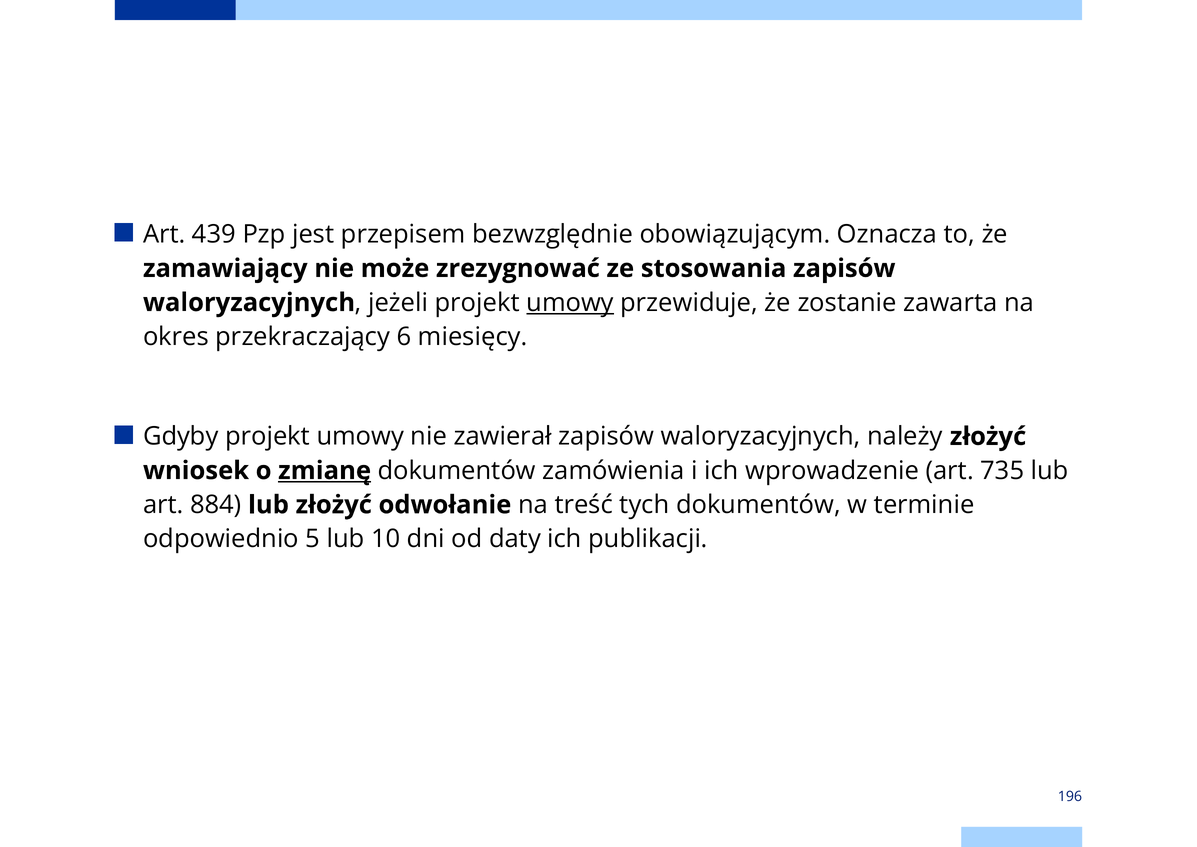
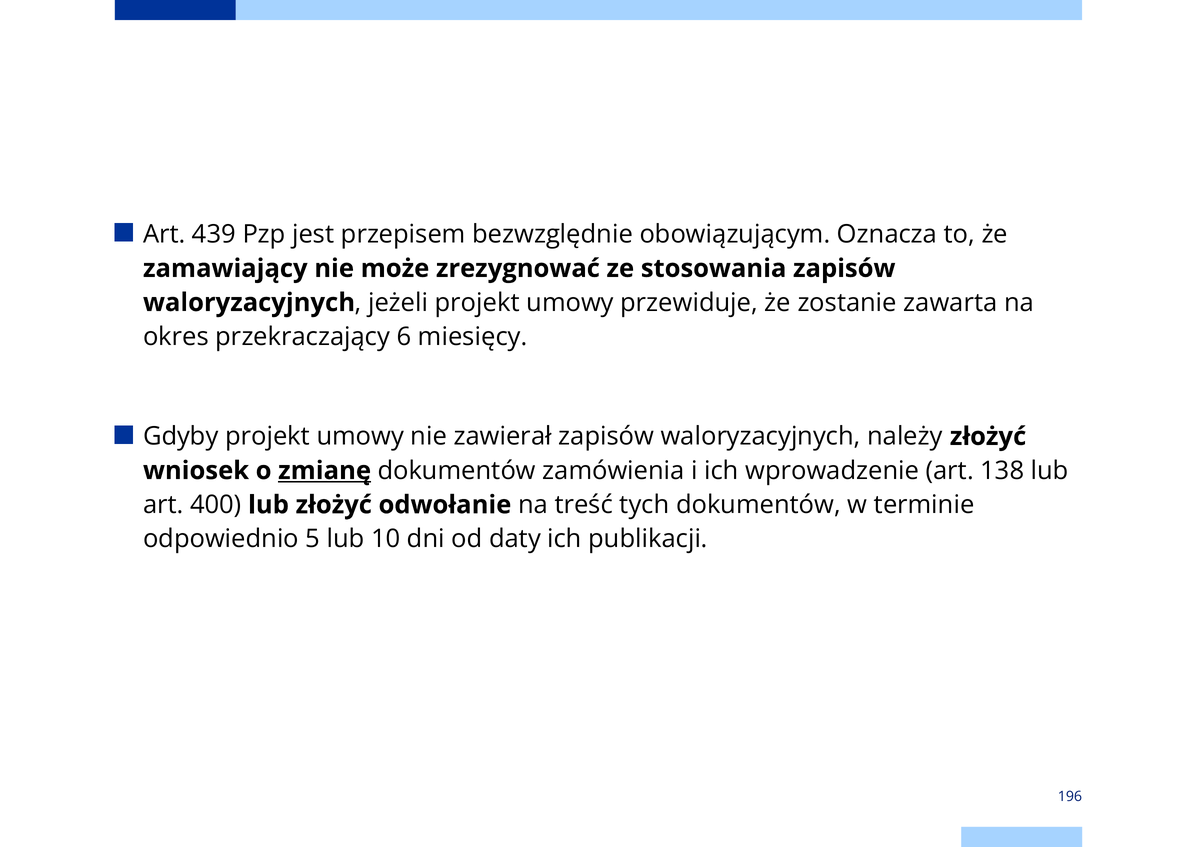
umowy underline: present -> none (570, 302)
735: 735 -> 138 (1002, 470)
884: 884 -> 400 (216, 504)
